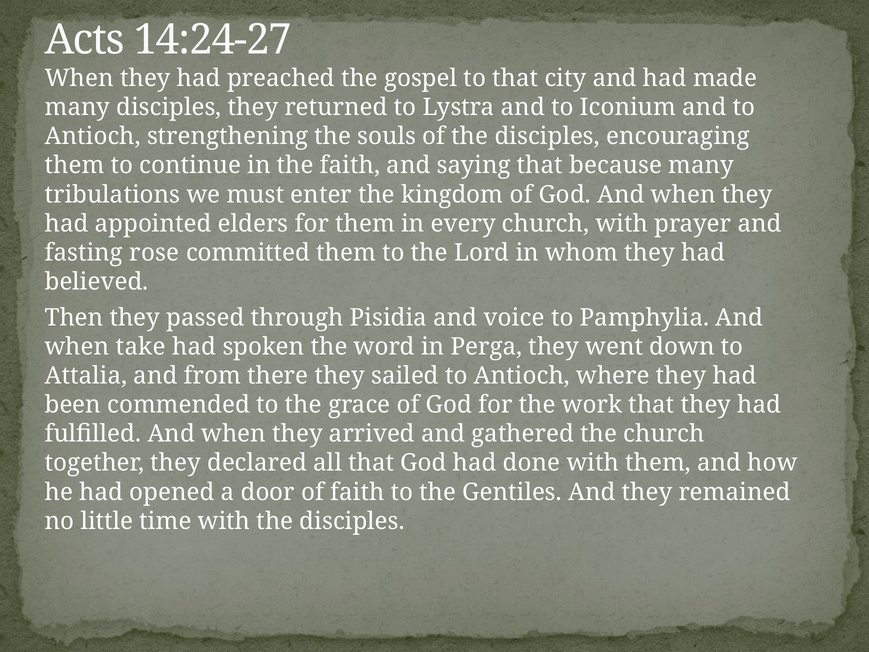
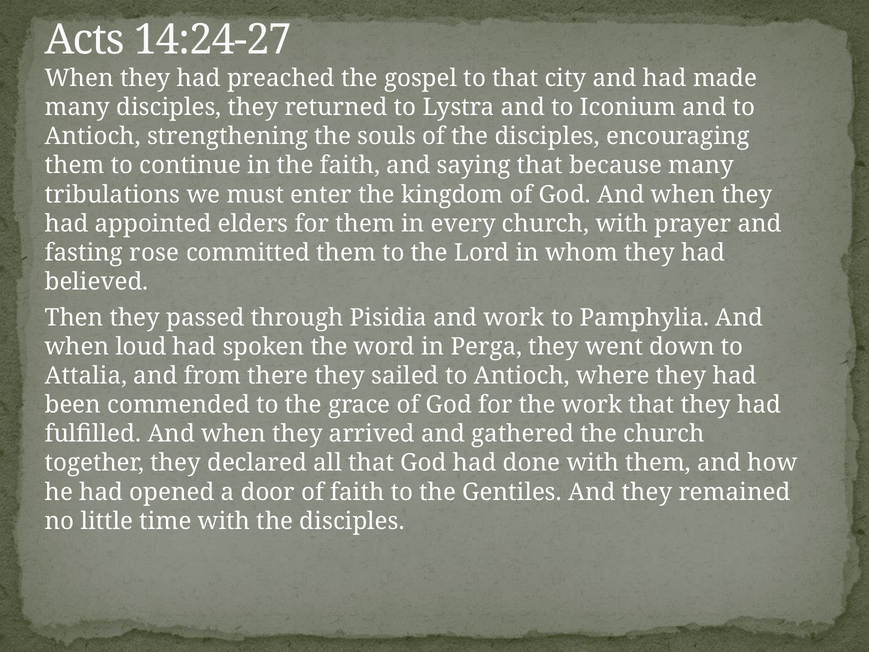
and voice: voice -> work (514, 318)
take: take -> loud (141, 347)
